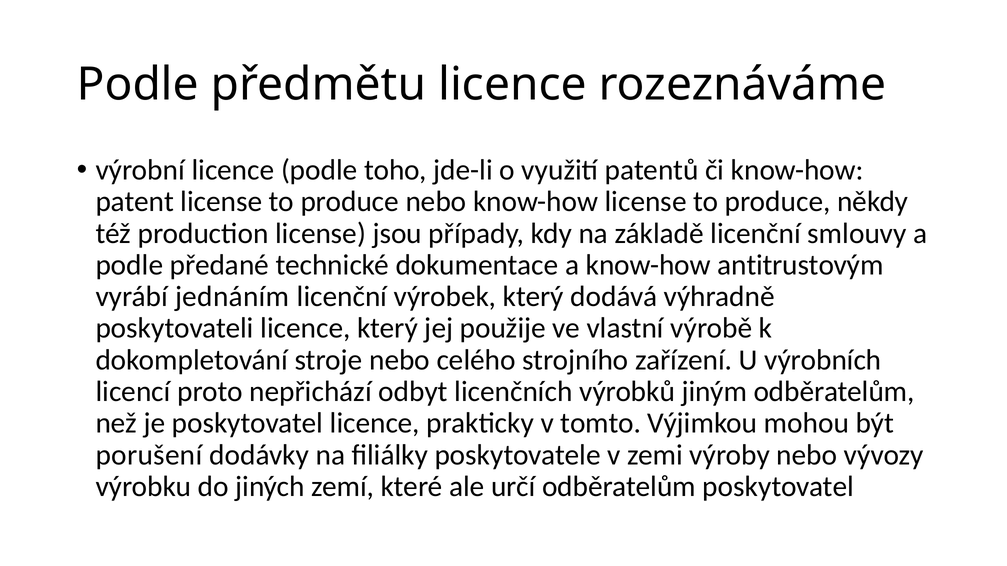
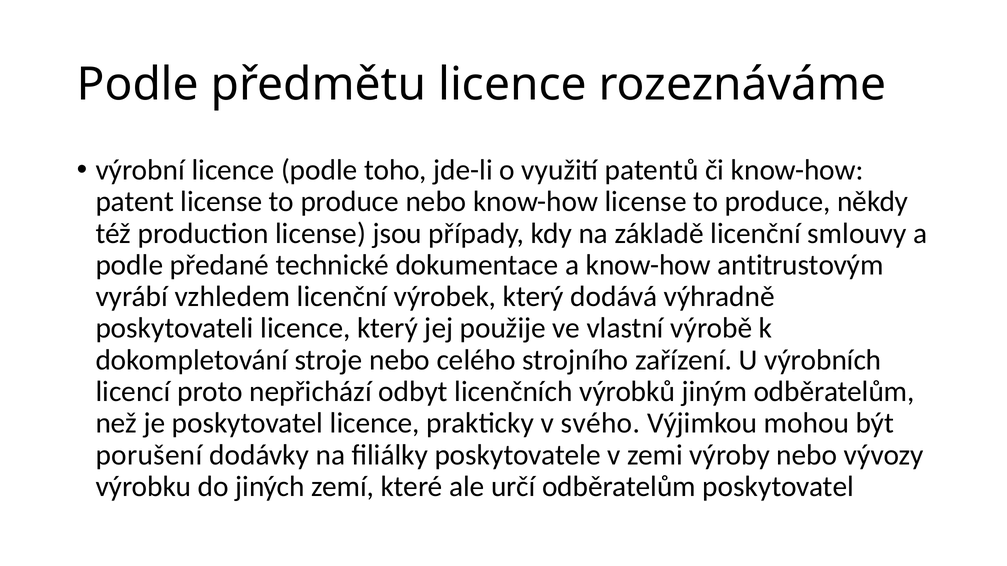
jednáním: jednáním -> vzhledem (232, 297)
tomto: tomto -> svého (600, 424)
